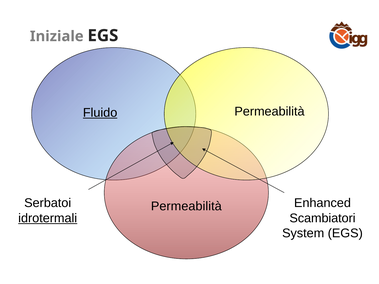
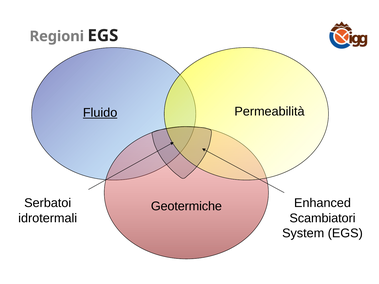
Iniziale: Iniziale -> Regioni (57, 36)
Permeabilità: Permeabilità -> Geotermiche (186, 206)
idrotermali underline: present -> none (48, 218)
